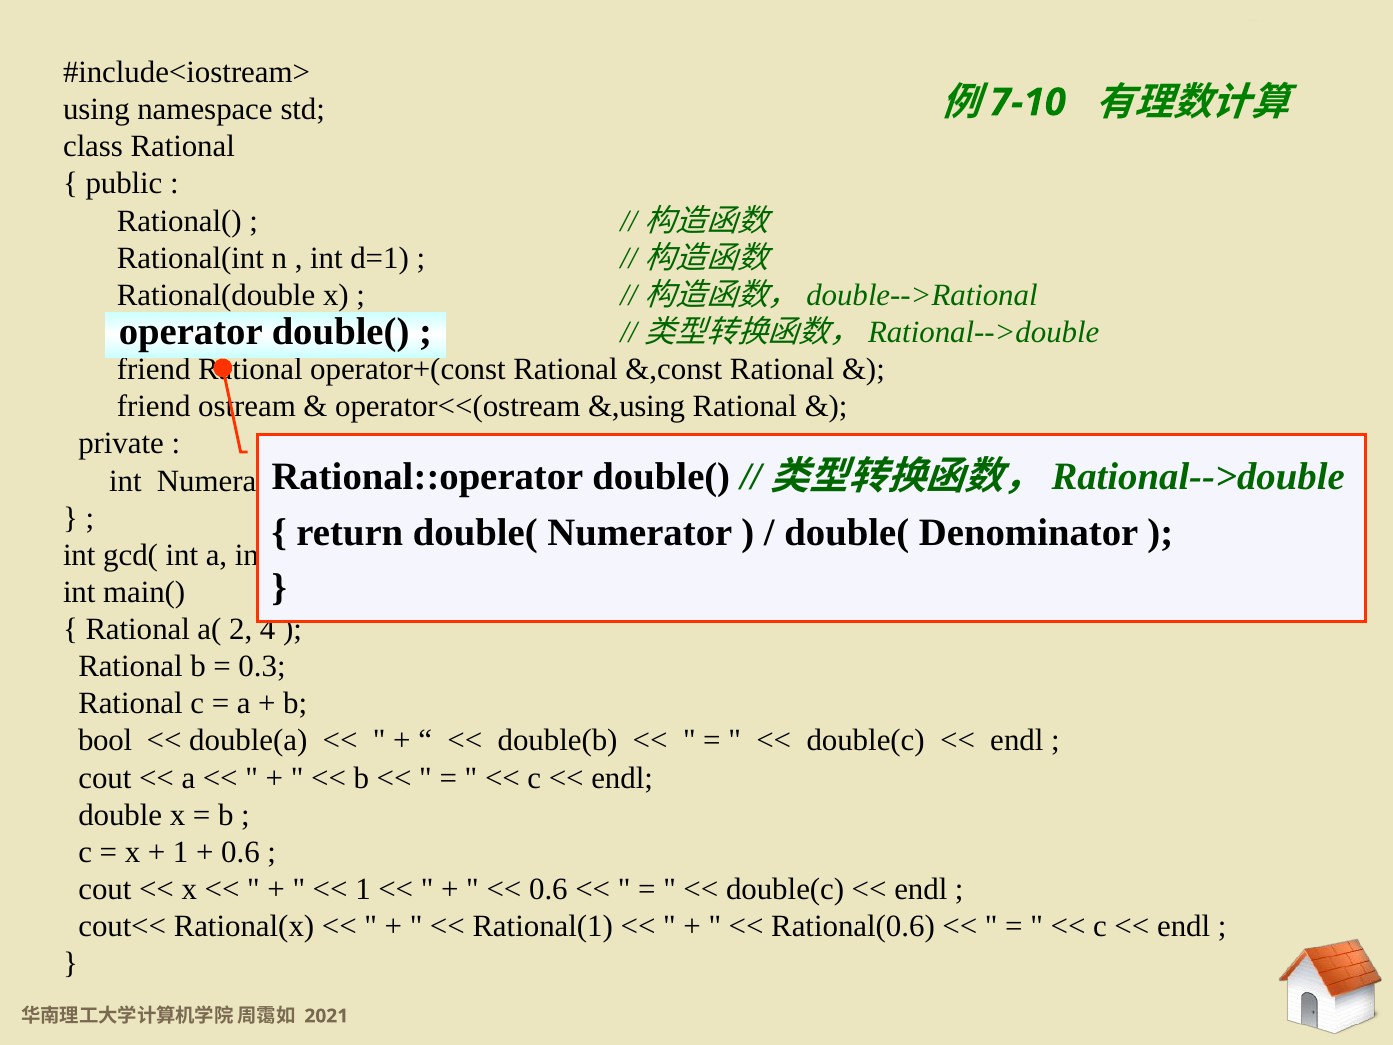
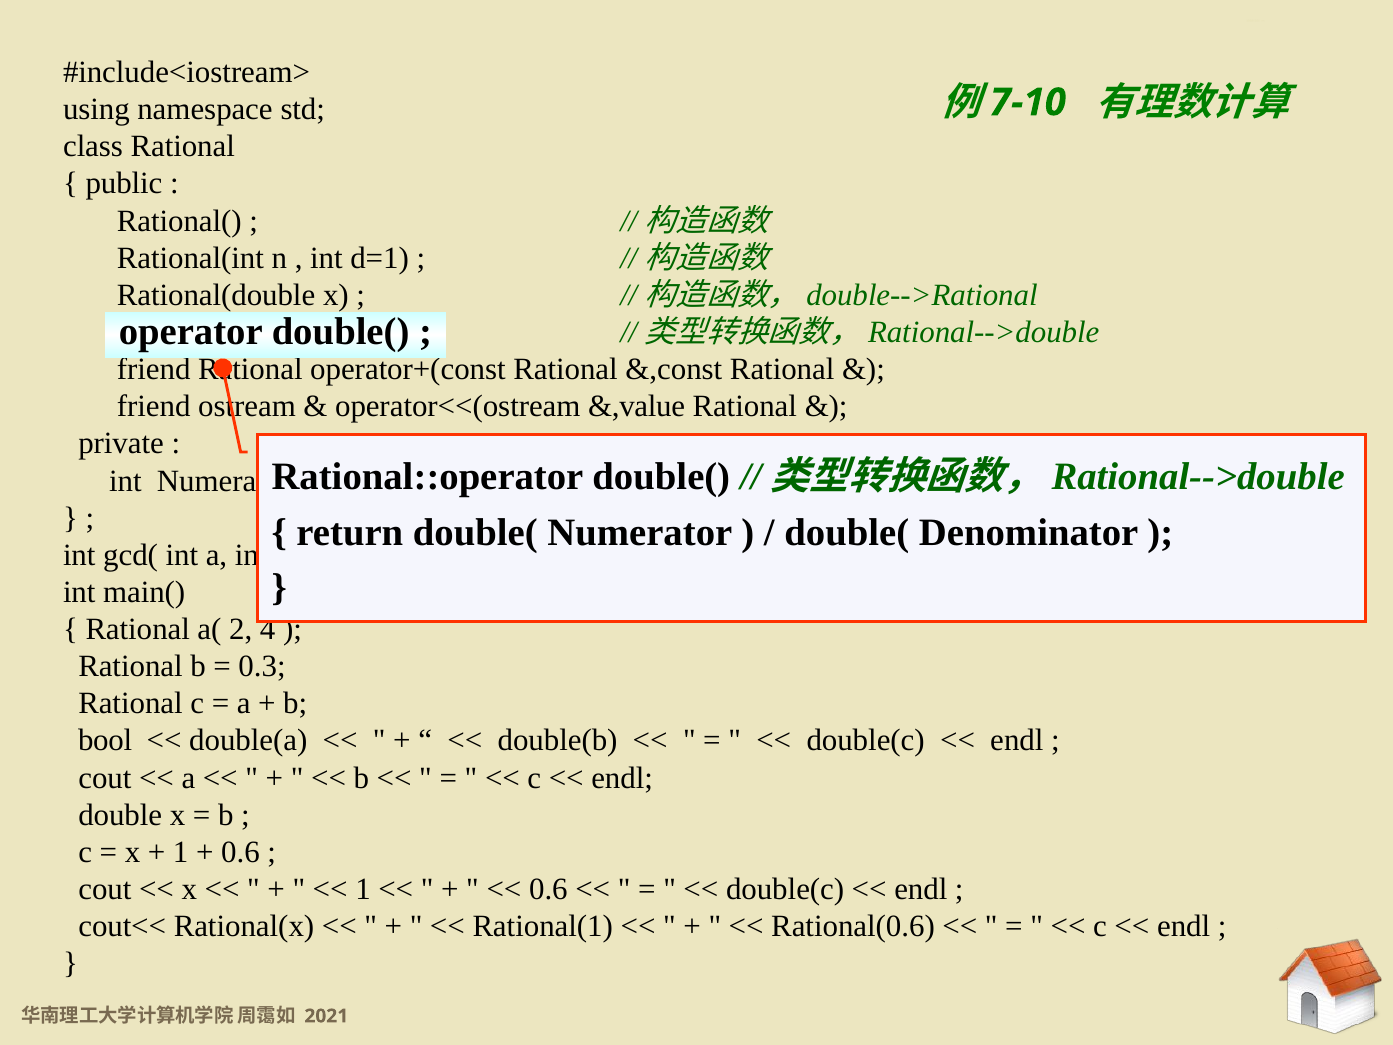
&,using: &,using -> &,value (637, 406)
